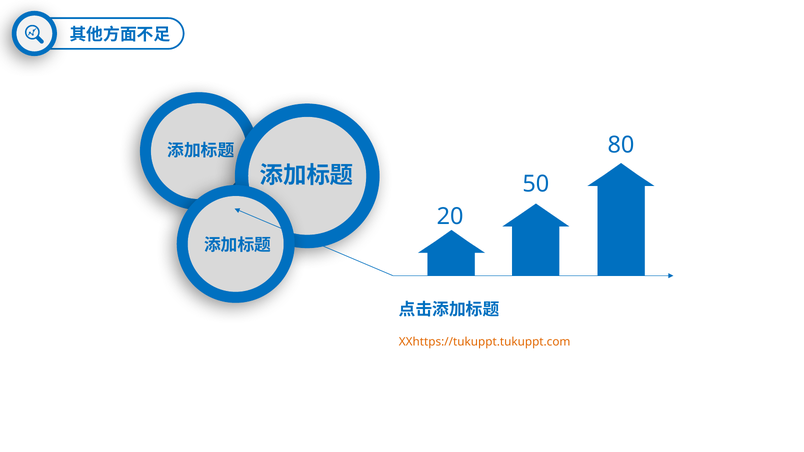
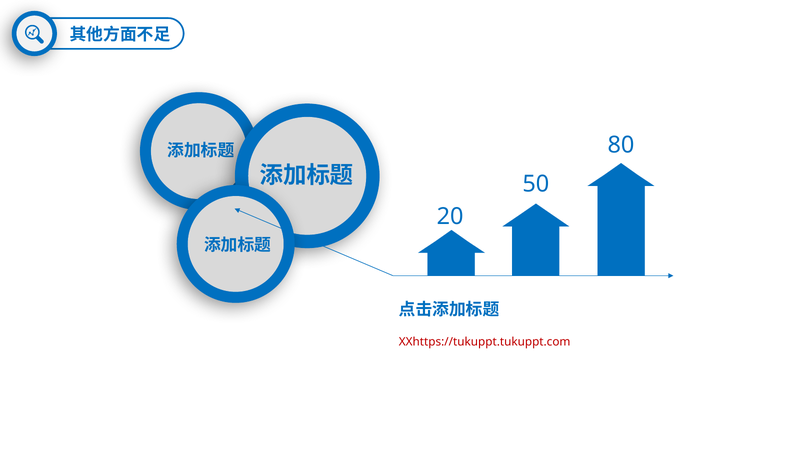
XXhttps://tukuppt.tukuppt.com colour: orange -> red (485, 342)
